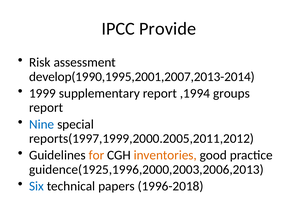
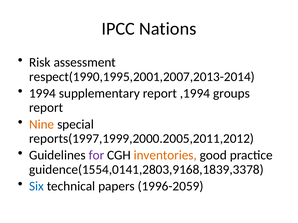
Provide: Provide -> Nations (168, 29)
develop(1990,1995,2001,2007,2013-2014: develop(1990,1995,2001,2007,2013-2014 -> respect(1990,1995,2001,2007,2013-2014 (142, 77)
1999: 1999 -> 1994 (42, 94)
Nine colour: blue -> orange (42, 125)
for colour: orange -> purple (96, 156)
guidence(1925,1996,2000,2003,2006,2013: guidence(1925,1996,2000,2003,2006,2013 -> guidence(1554,0141,2803,9168,1839,3378 (146, 170)
1996-2018: 1996-2018 -> 1996-2059 (171, 187)
